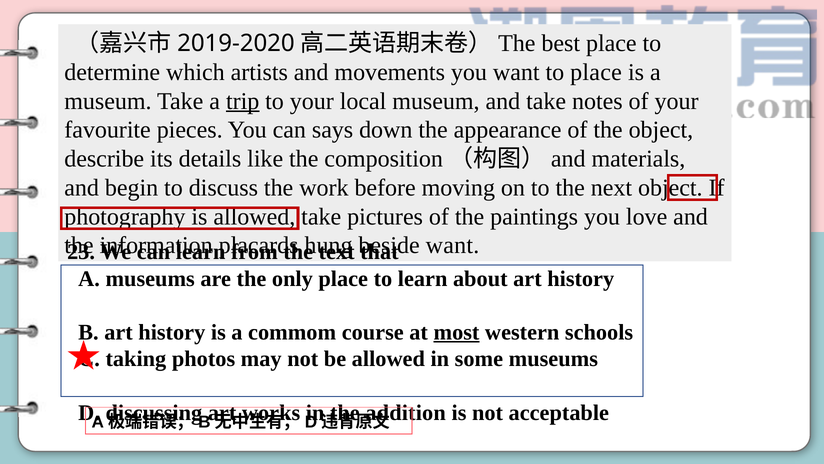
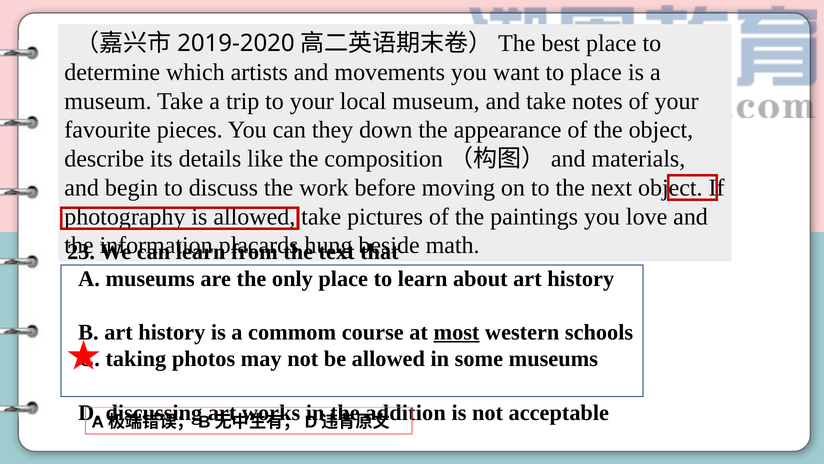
trip underline: present -> none (243, 101)
says: says -> they (333, 130)
want: want -> math (453, 245)
